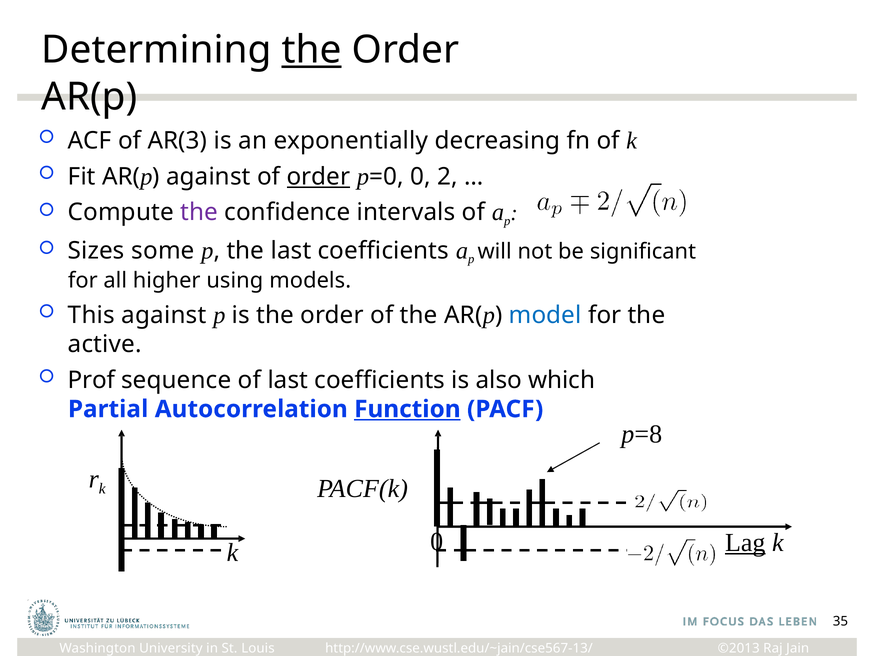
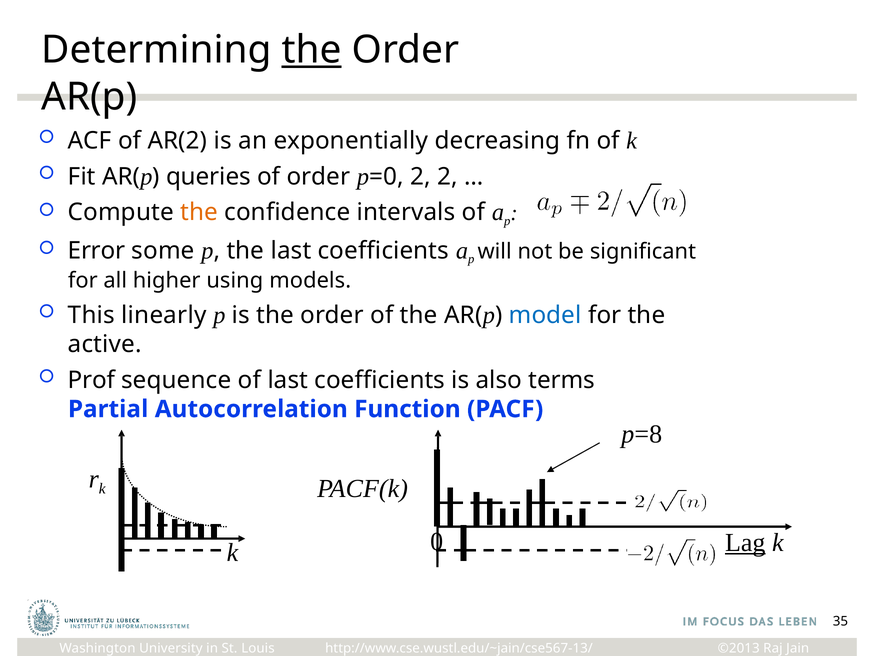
AR(3: AR(3 -> AR(2 (177, 141)
against: against -> queries (208, 176)
order underline: present -> none (318, 176)
0: 0 -> 2 (420, 176)
the colour: purple -> orange (199, 212)
Sizes: Sizes -> Error (96, 250)
This against: against -> linearly (164, 315)
which: which -> terms (562, 380)
Function underline: present -> none (407, 409)
